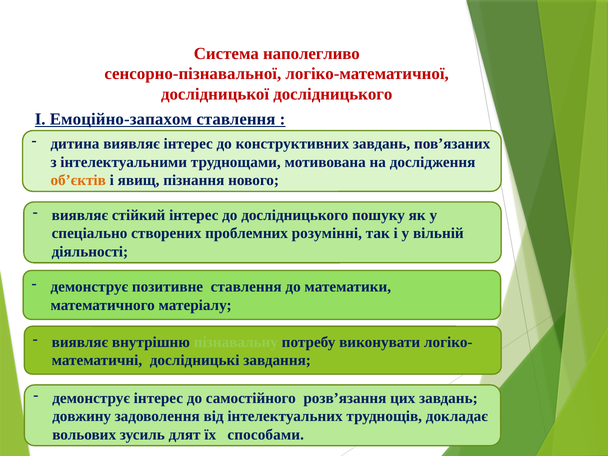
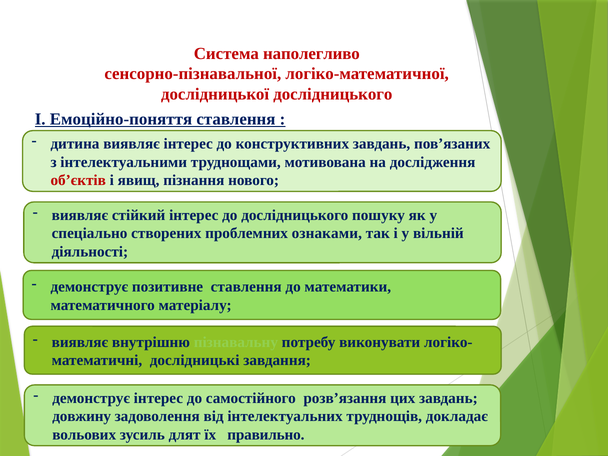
Емоційно-запахом: Емоційно-запахом -> Емоційно-поняття (121, 119)
об’єктів colour: orange -> red (78, 180)
розумінні: розумінні -> ознаками (327, 233)
способами: способами -> правильно (266, 435)
